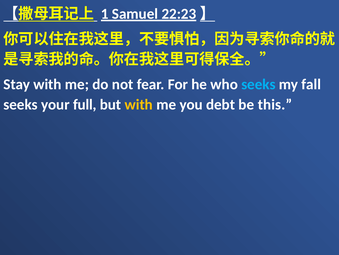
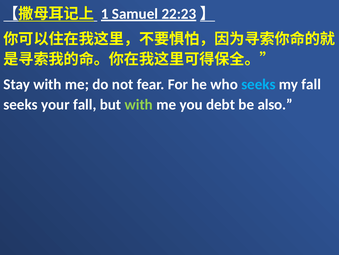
your full: full -> fall (85, 104)
with colour: yellow -> light green (139, 104)
this: this -> also (275, 104)
